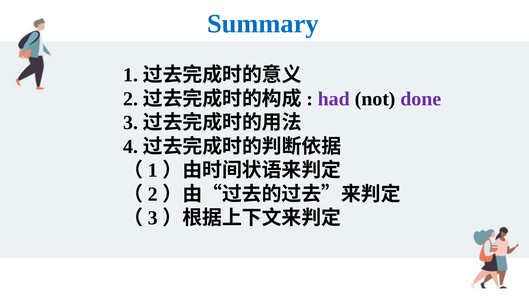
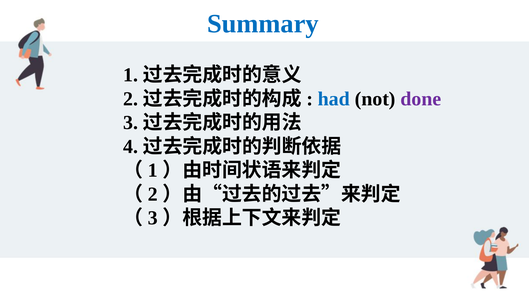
had colour: purple -> blue (334, 99)
